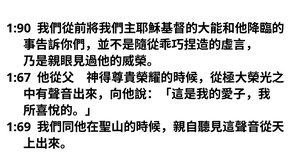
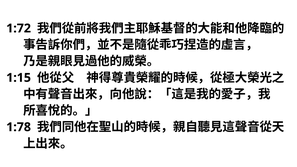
1:90: 1:90 -> 1:72 (19, 28)
1:67: 1:67 -> 1:15 (19, 78)
1:69: 1:69 -> 1:78 (19, 127)
